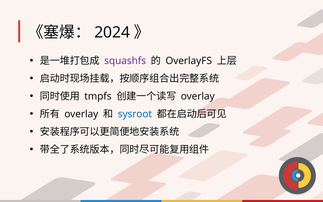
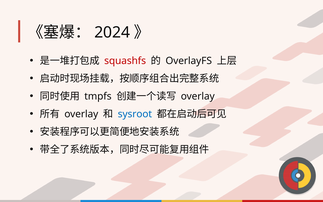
squashfs colour: purple -> red (125, 61)
